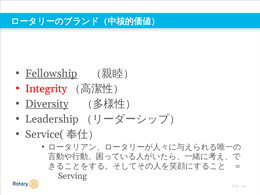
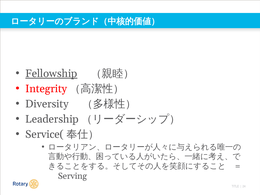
Diversity underline: present -> none (47, 104)
